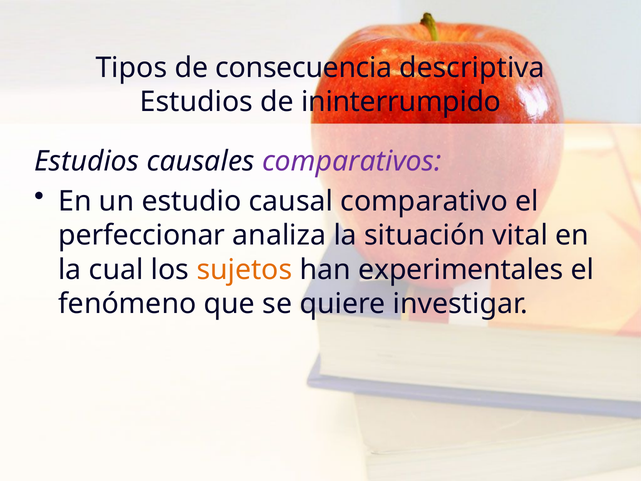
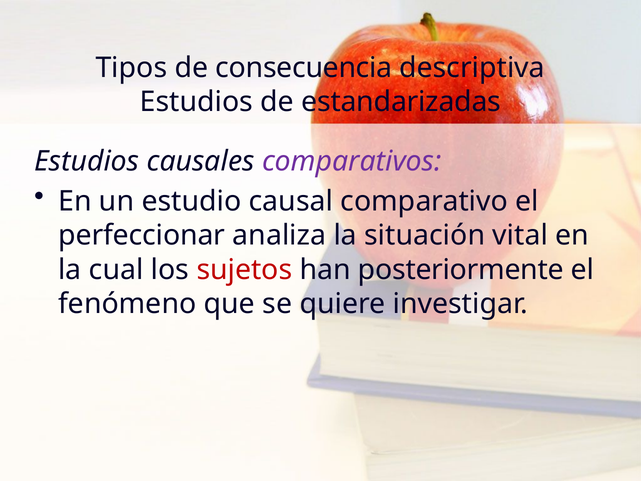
ininterrumpido: ininterrumpido -> estandarizadas (401, 102)
sujetos colour: orange -> red (244, 269)
experimentales: experimentales -> posteriormente (461, 269)
